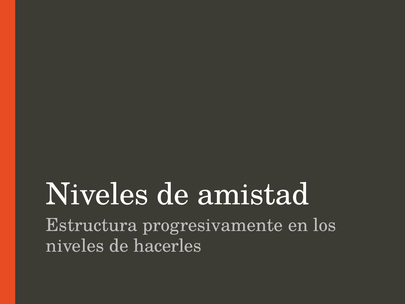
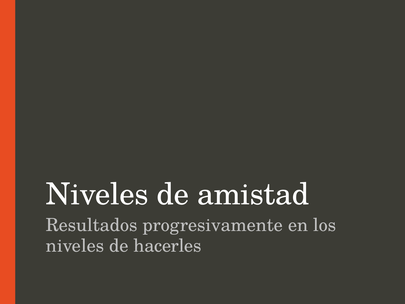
Estructura: Estructura -> Resultados (92, 225)
